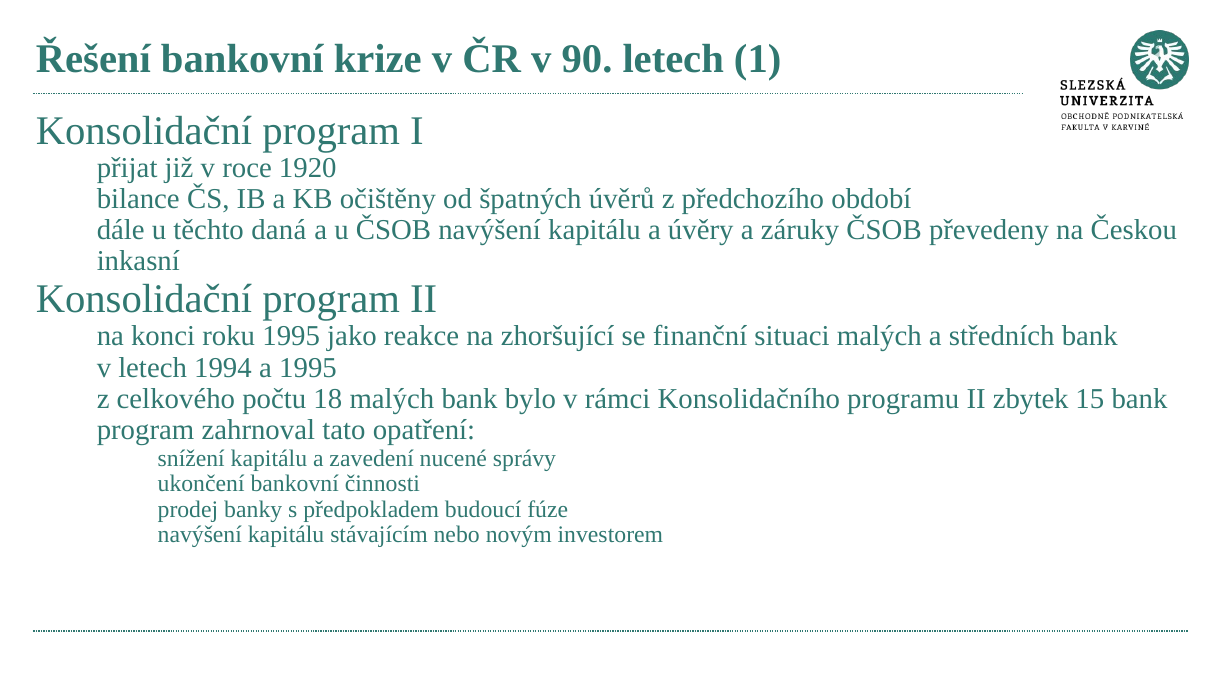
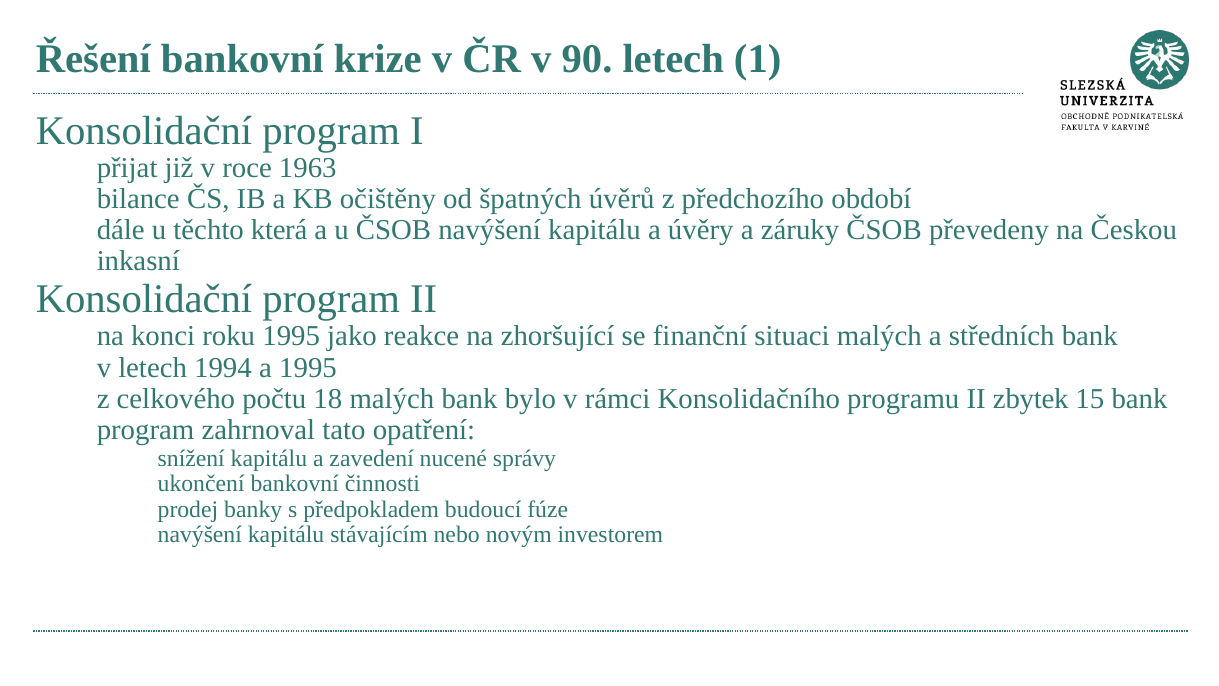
1920: 1920 -> 1963 (308, 168)
daná: daná -> která (279, 230)
